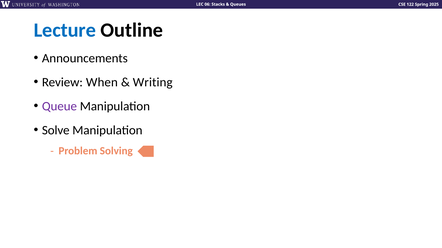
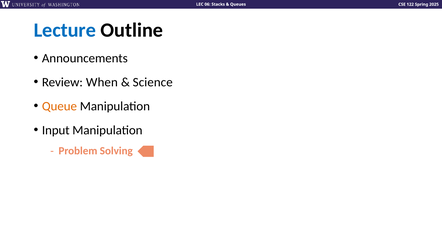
Writing: Writing -> Science (153, 82)
Queue colour: purple -> orange (59, 106)
Solve: Solve -> Input (56, 130)
